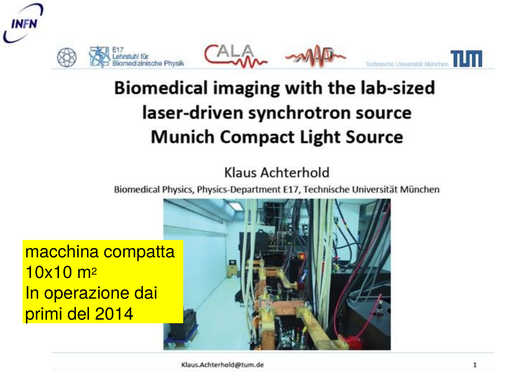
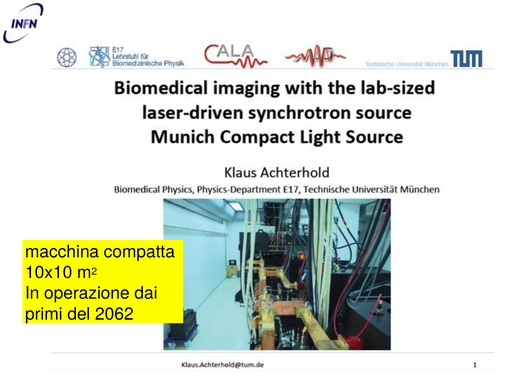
2014: 2014 -> 2062 (114, 313)
